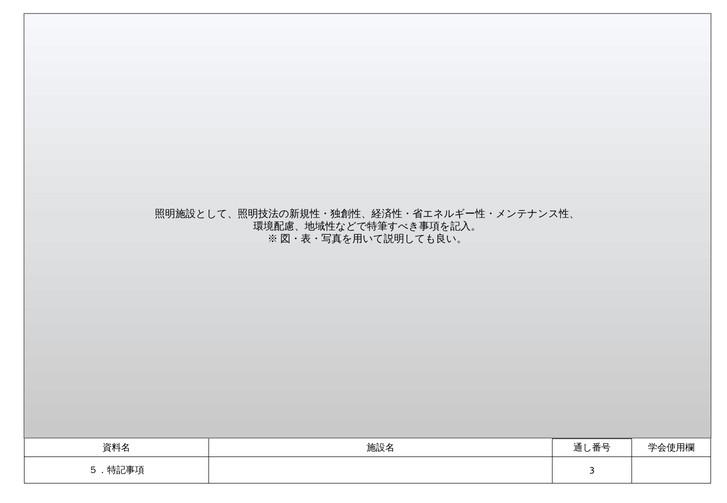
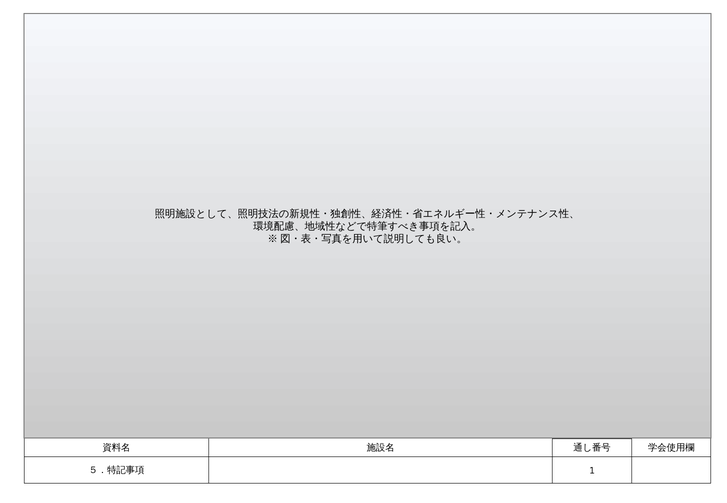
3: 3 -> 1 (592, 471)
